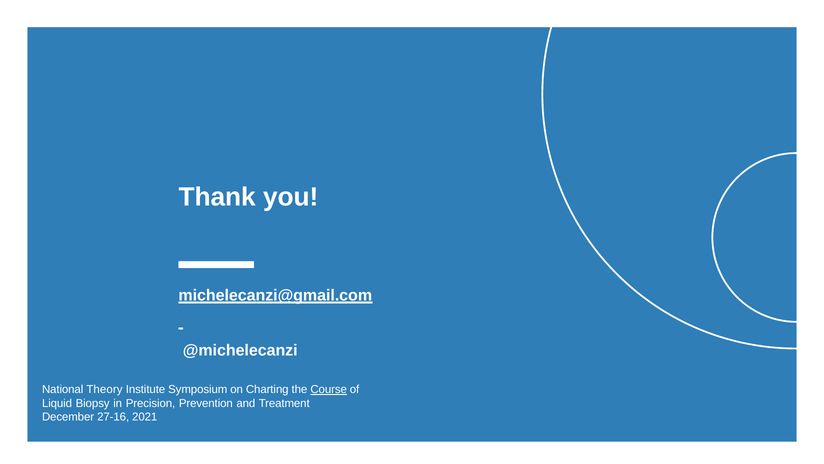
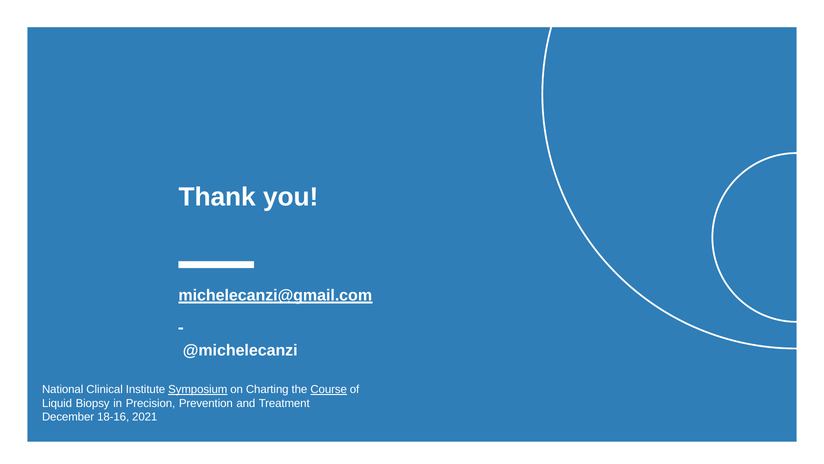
Theory: Theory -> Clinical (105, 389)
Symposium underline: none -> present (198, 389)
27-16: 27-16 -> 18-16 (113, 417)
